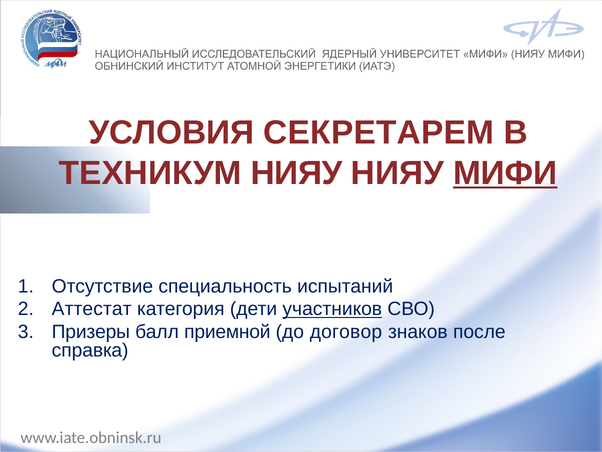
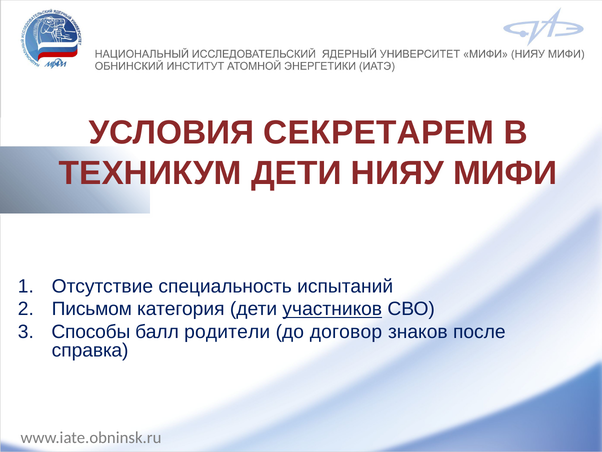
ТЕХНИКУМ НИЯУ: НИЯУ -> ДЕТИ (296, 173)
МИФИ underline: present -> none (505, 173)
Аттестат: Аттестат -> Письмом (92, 309)
Призеры: Призеры -> Способы (91, 331)
приемной: приемной -> родители (227, 331)
